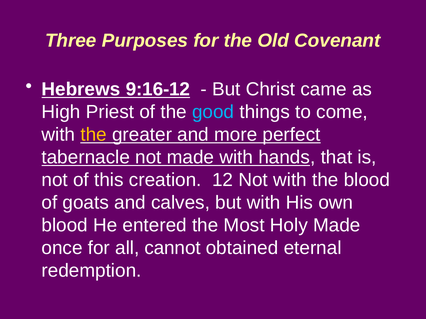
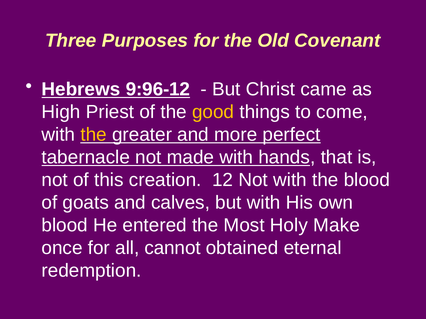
9:16-12: 9:16-12 -> 9:96-12 (158, 89)
good colour: light blue -> yellow (213, 112)
Holy Made: Made -> Make (337, 226)
